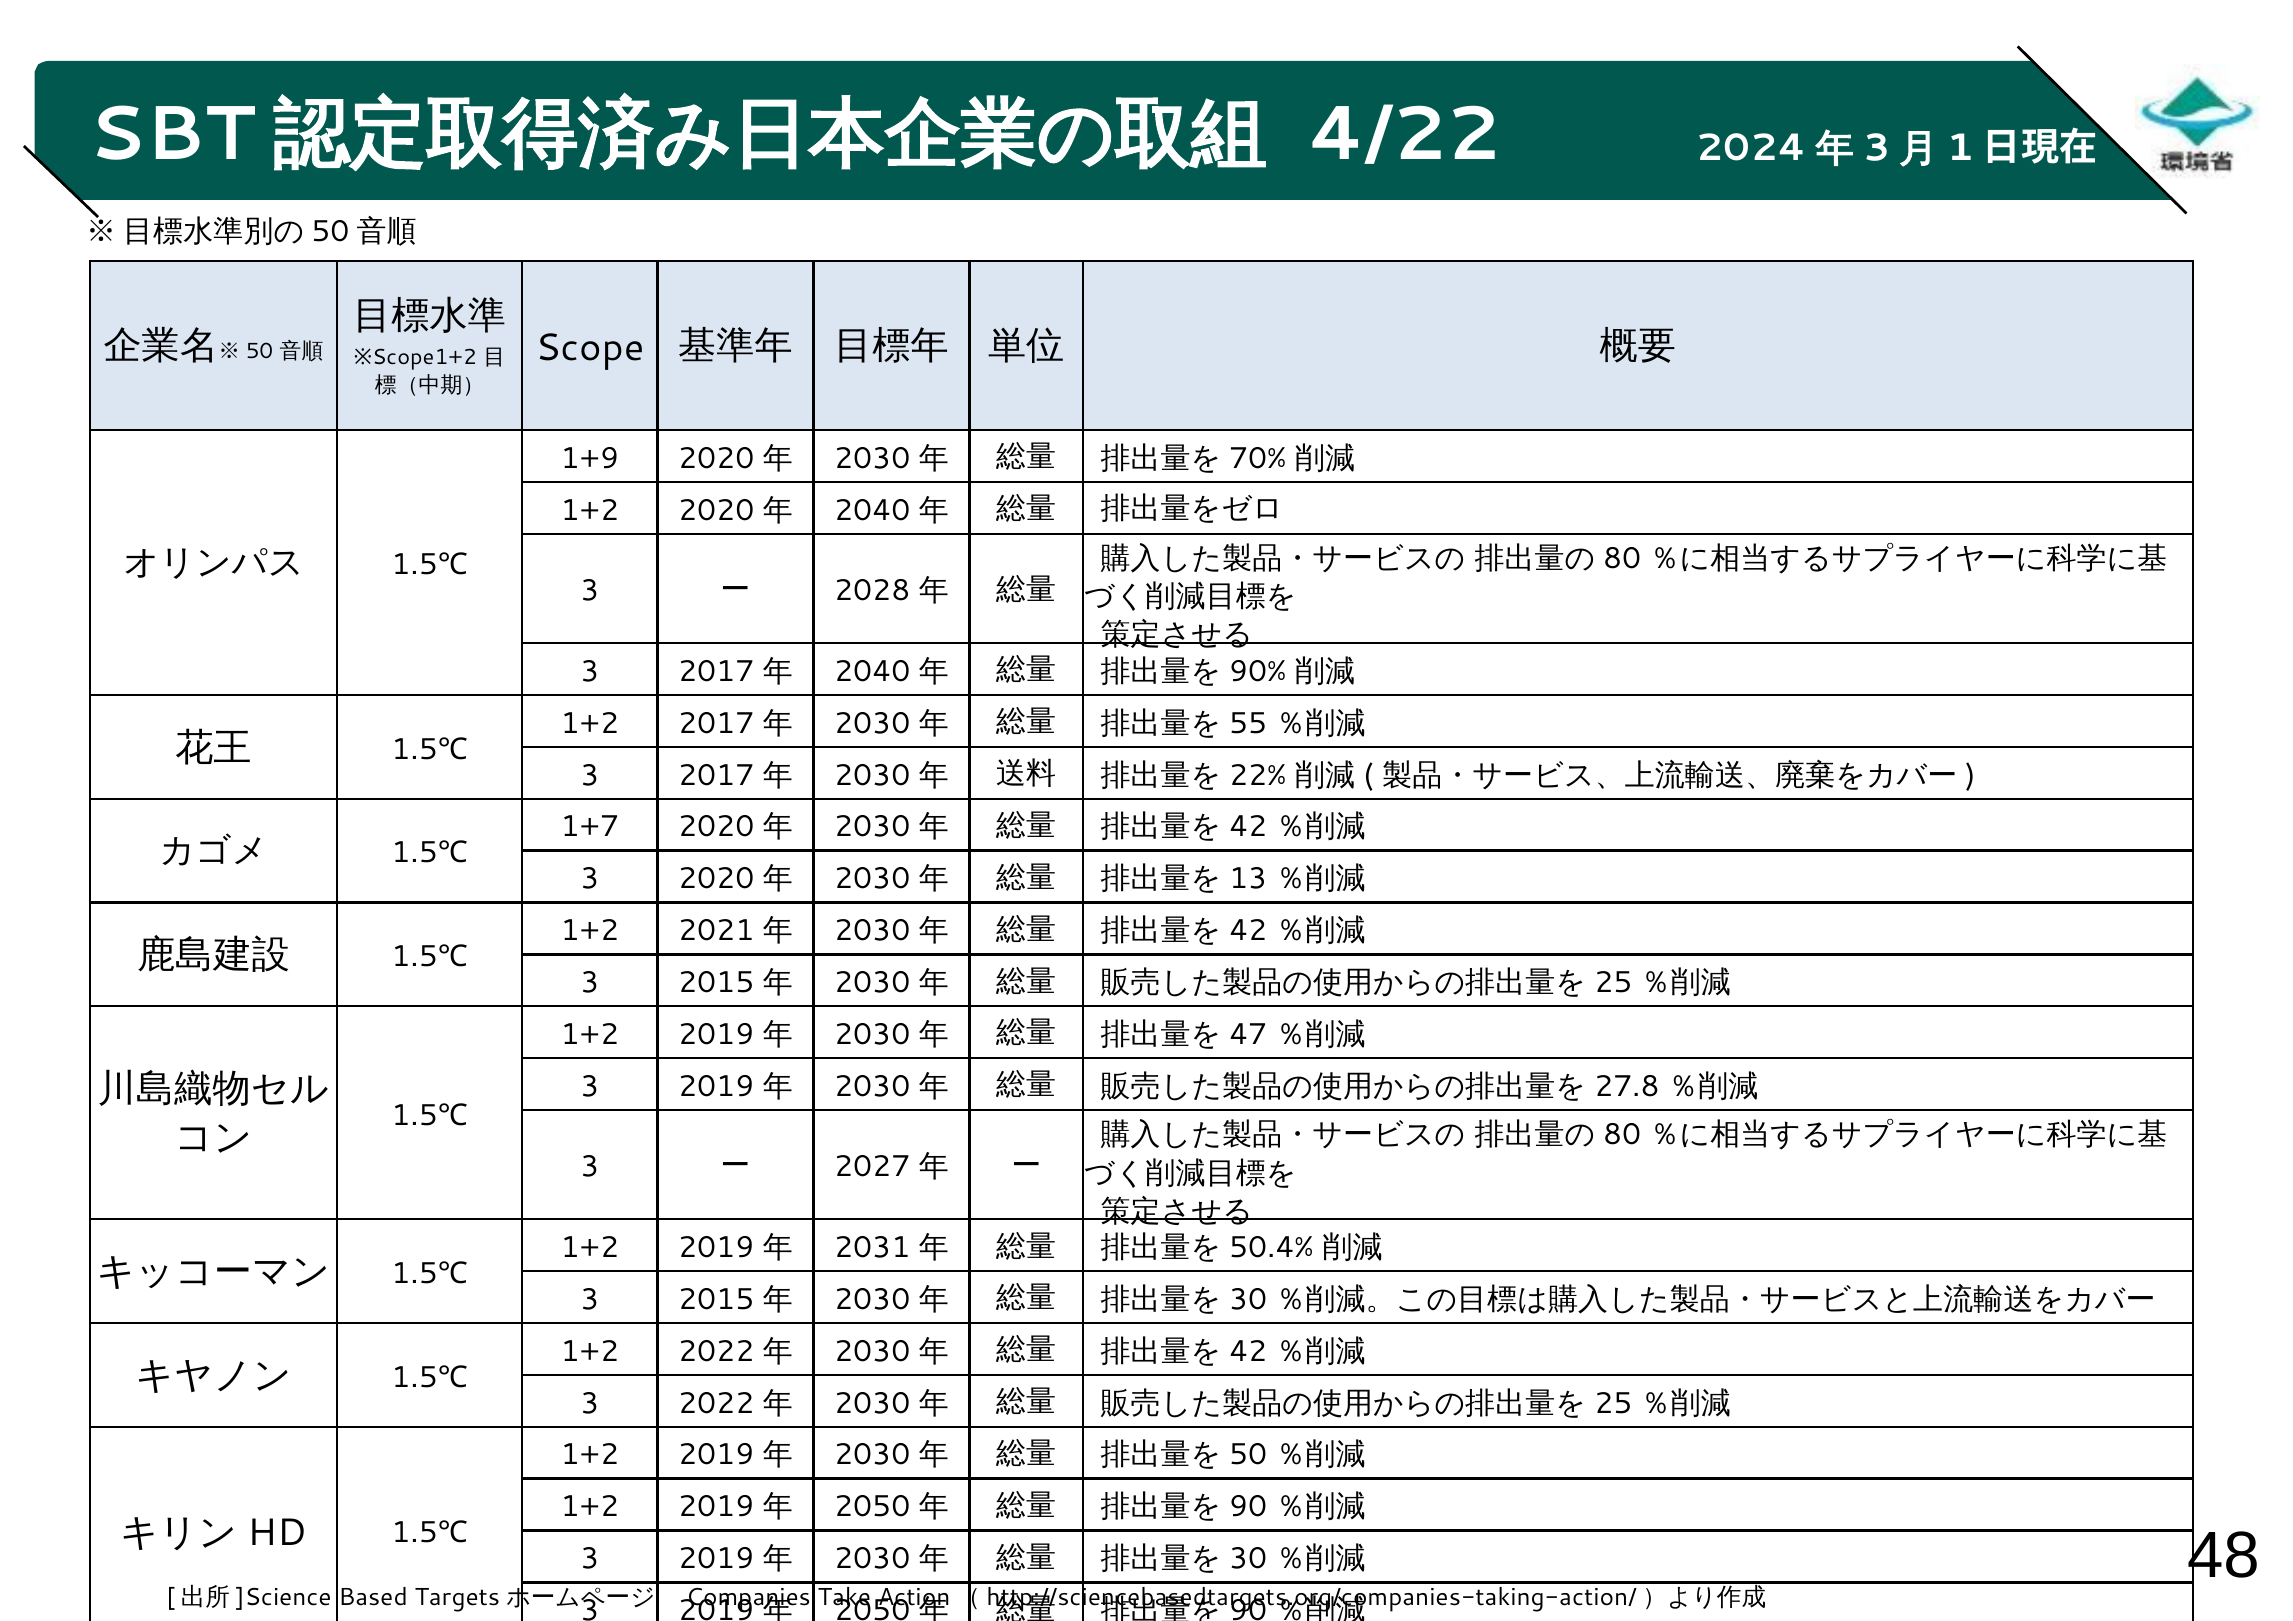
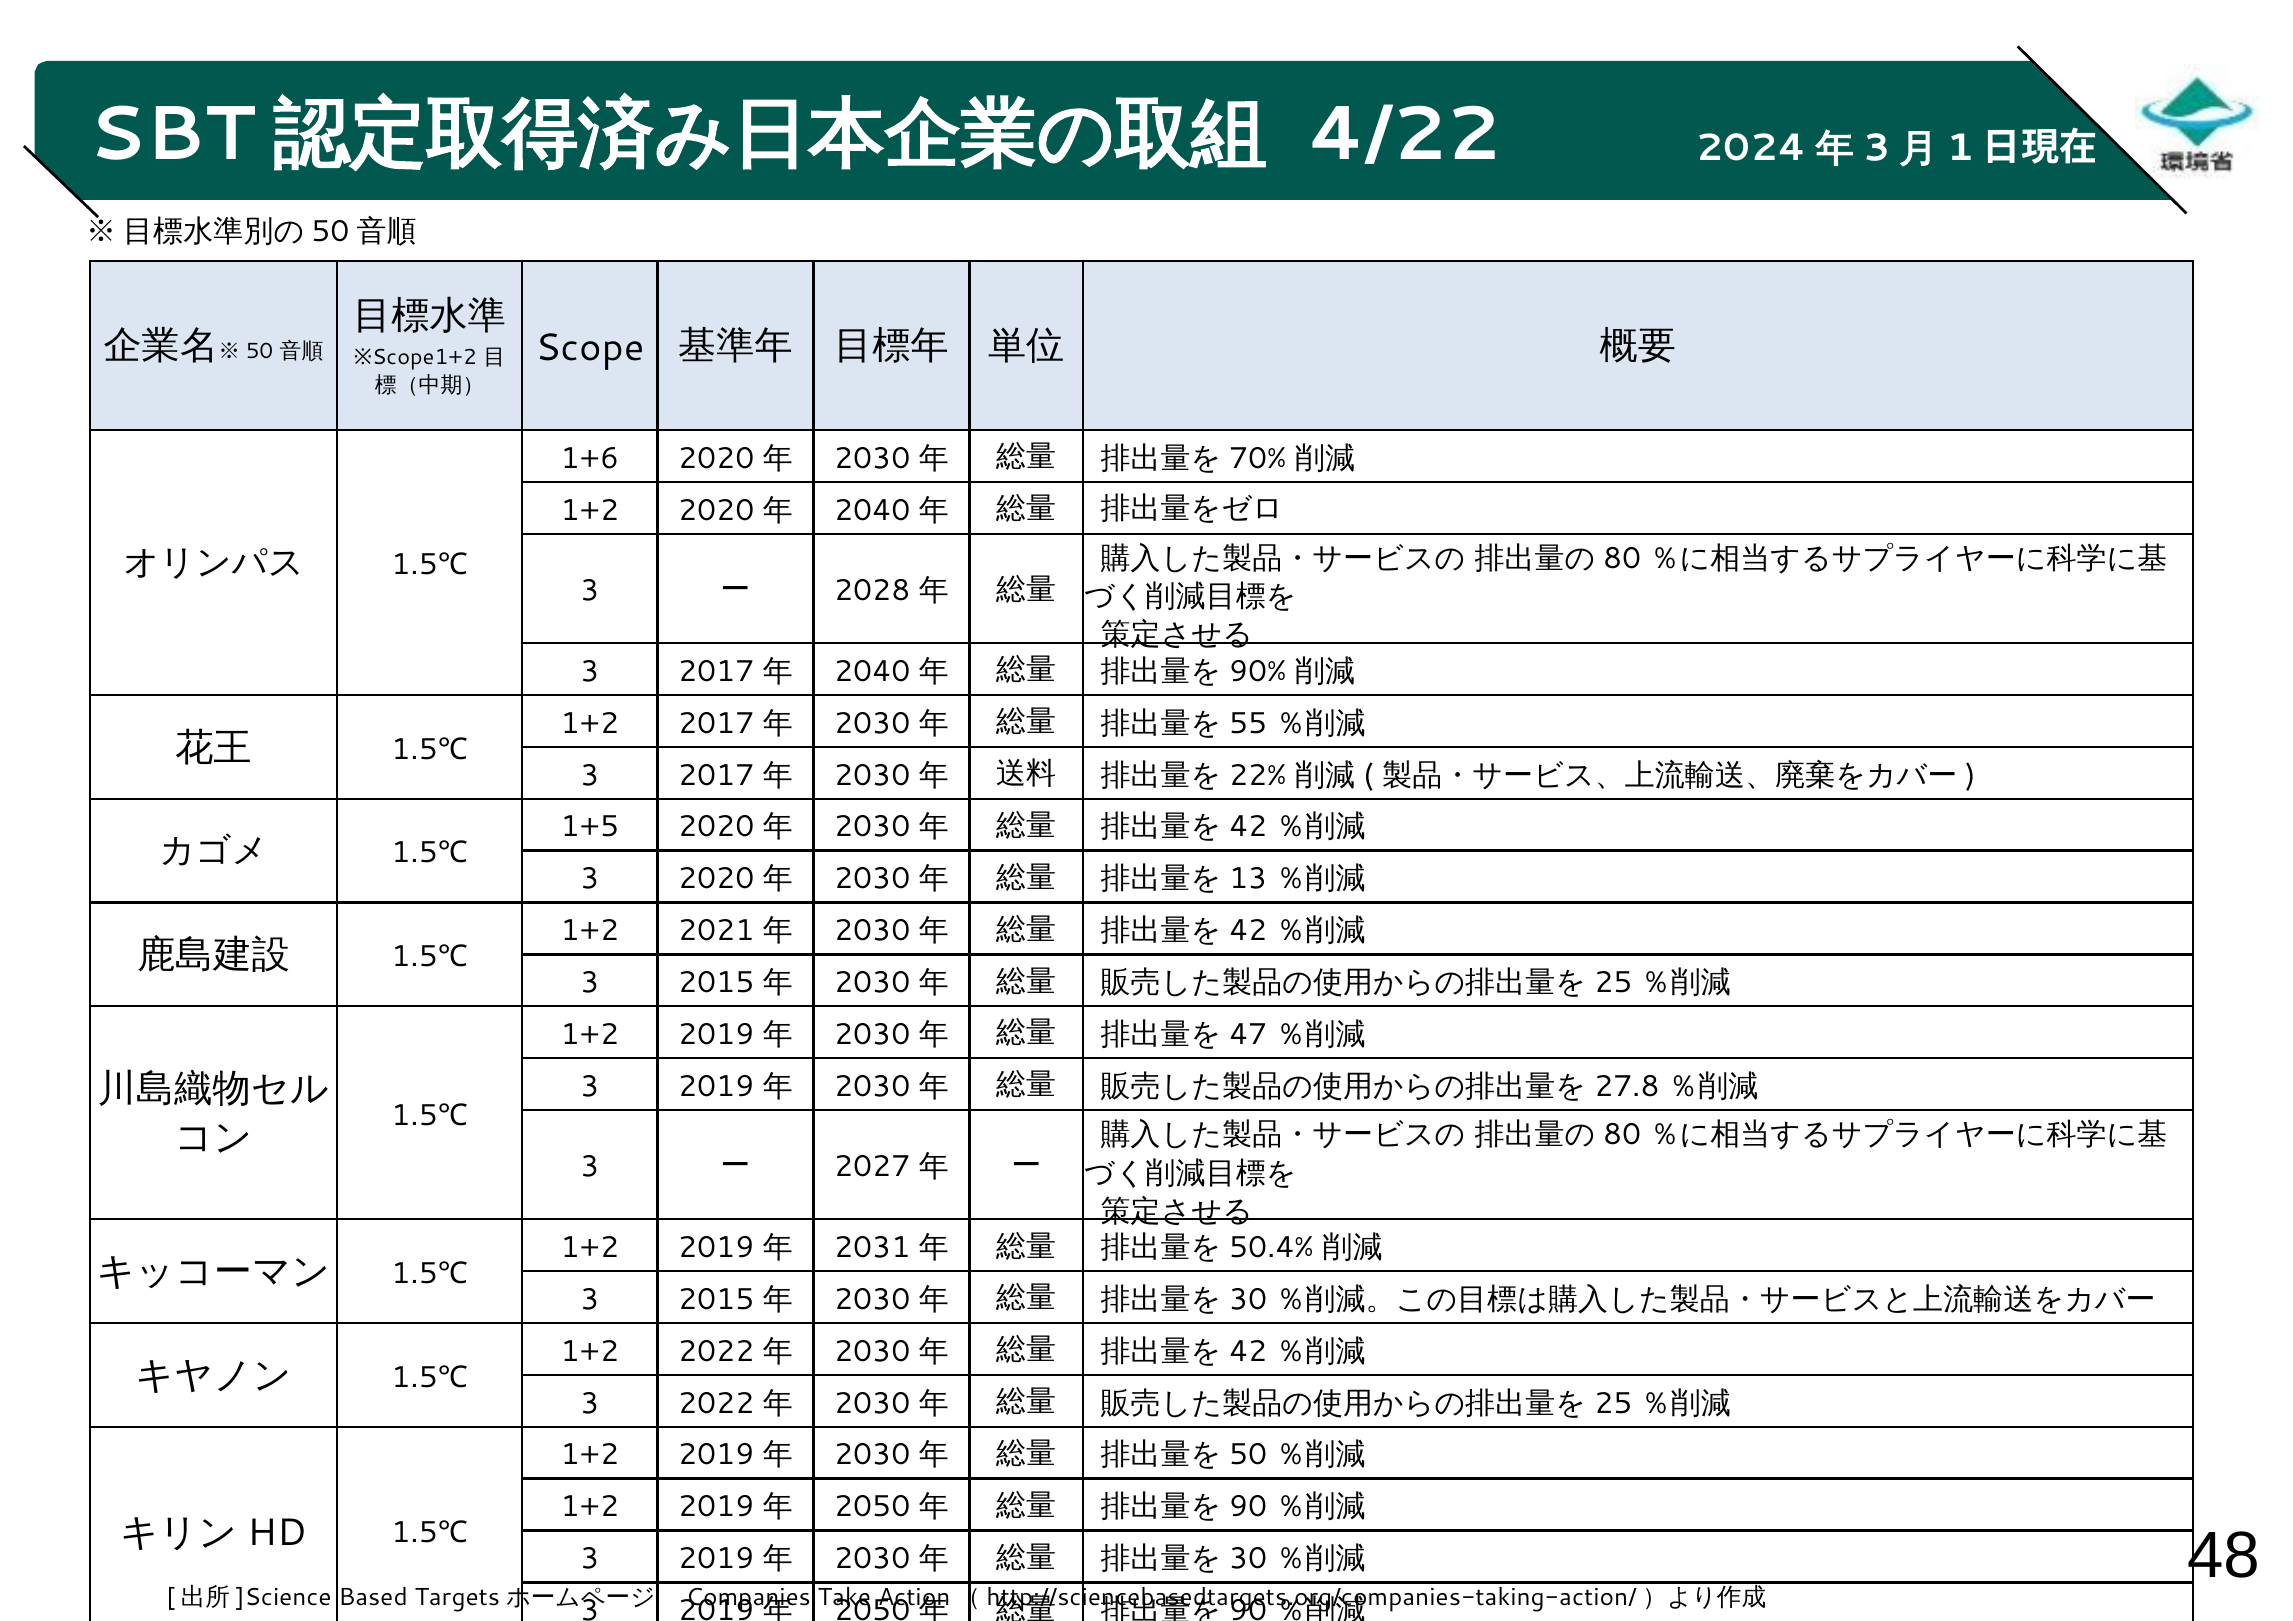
1+9: 1+9 -> 1+6 (590, 458)
1+7: 1+7 -> 1+5 (590, 827)
